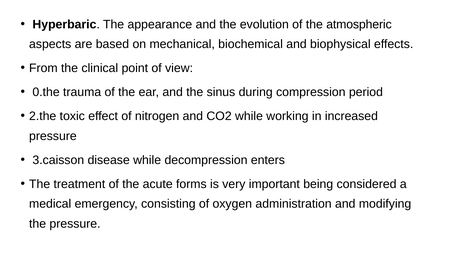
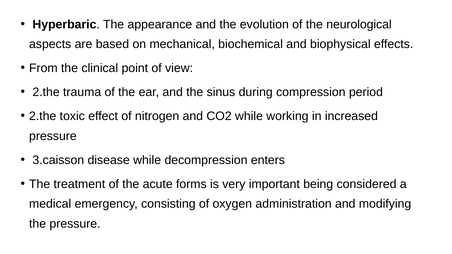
atmospheric: atmospheric -> neurological (359, 24)
0.the: 0.the -> 2.the (46, 92)
